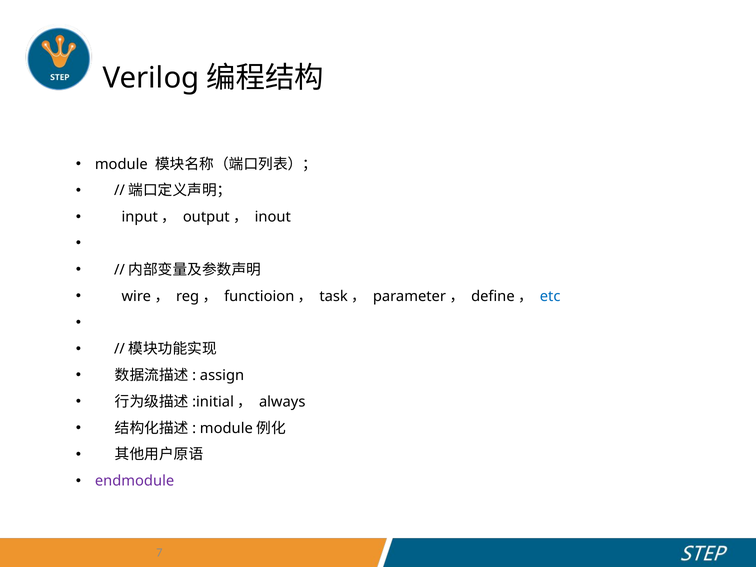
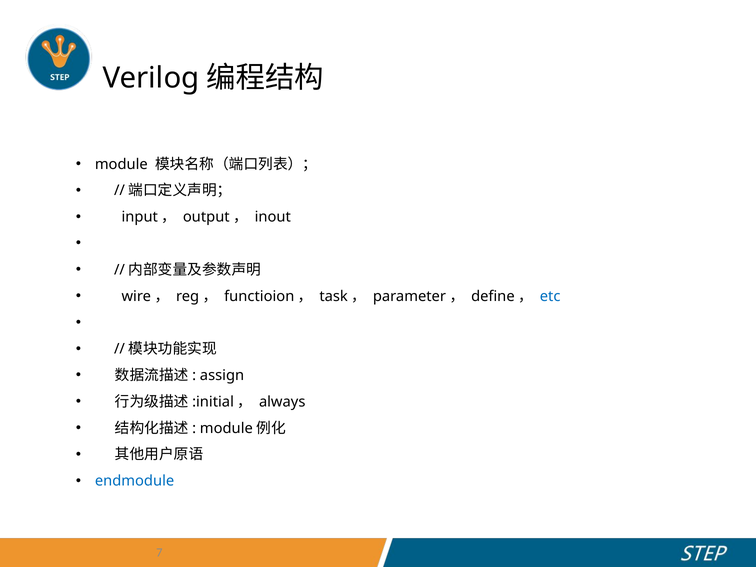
endmodule colour: purple -> blue (135, 481)
